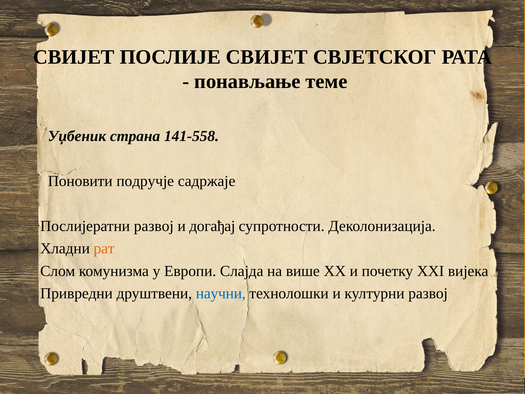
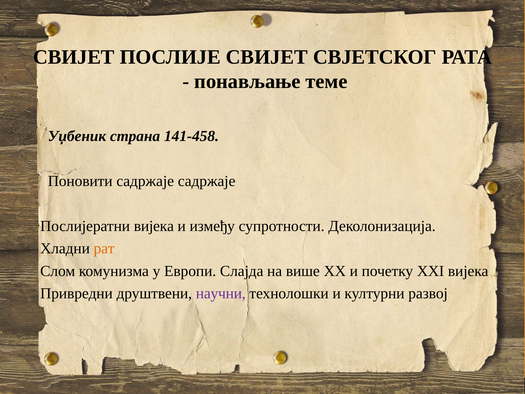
141-558: 141-558 -> 141-458 (191, 136)
Поновити подручје: подручје -> садржаје (145, 181)
Послијератни развој: развој -> вијека (154, 226)
догађај: догађај -> између (212, 226)
научни colour: blue -> purple (221, 293)
